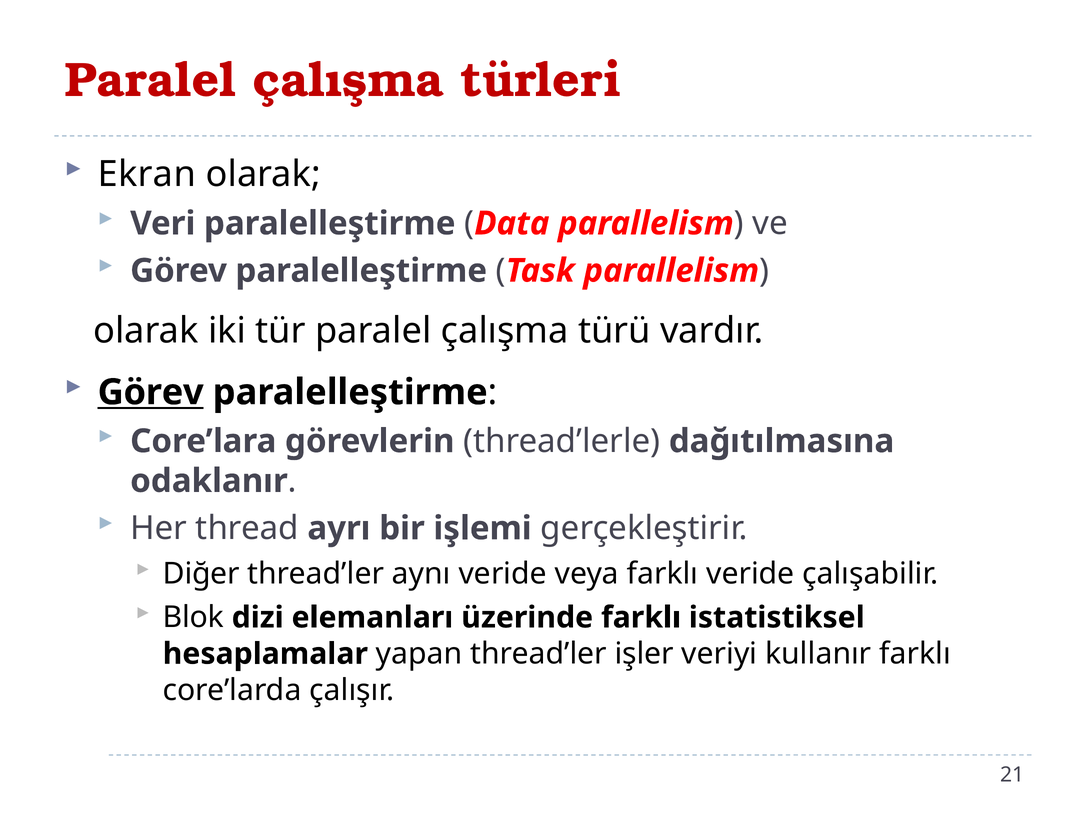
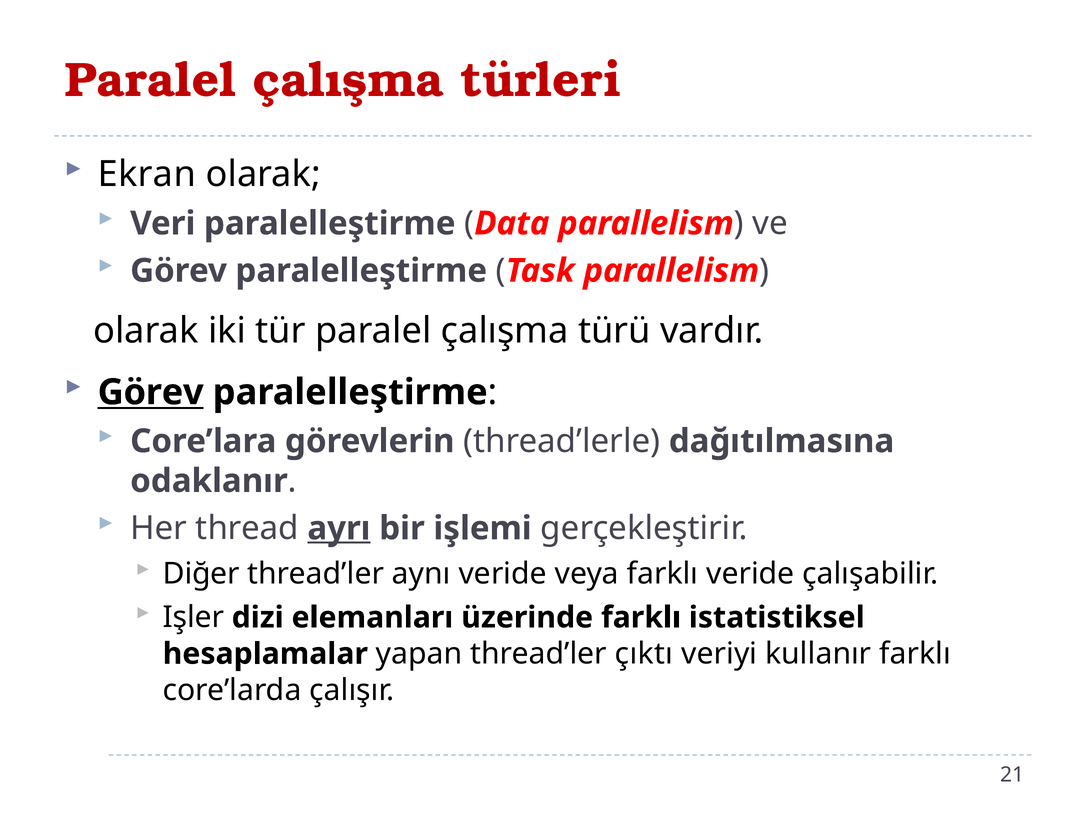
ayrı underline: none -> present (339, 528)
Blok: Blok -> Işler (193, 617)
işler: işler -> çıktı (644, 653)
